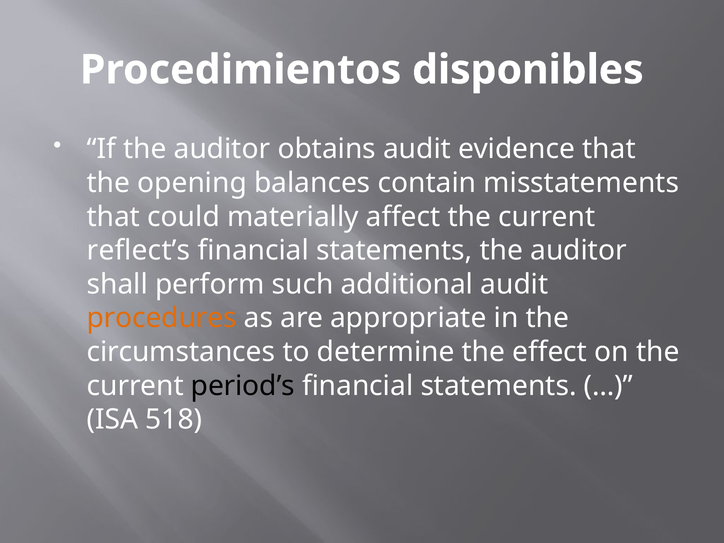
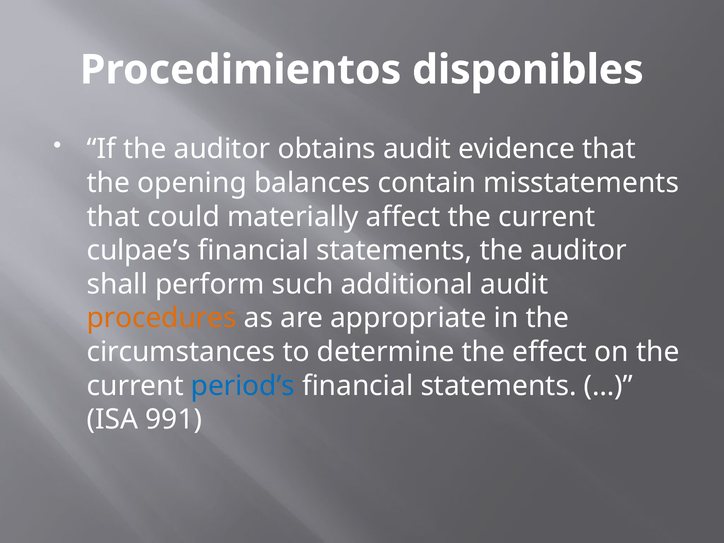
reflect’s: reflect’s -> culpae’s (139, 251)
period’s colour: black -> blue (243, 386)
518: 518 -> 991 (174, 420)
